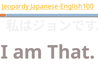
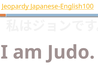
That: That -> Judo (71, 52)
